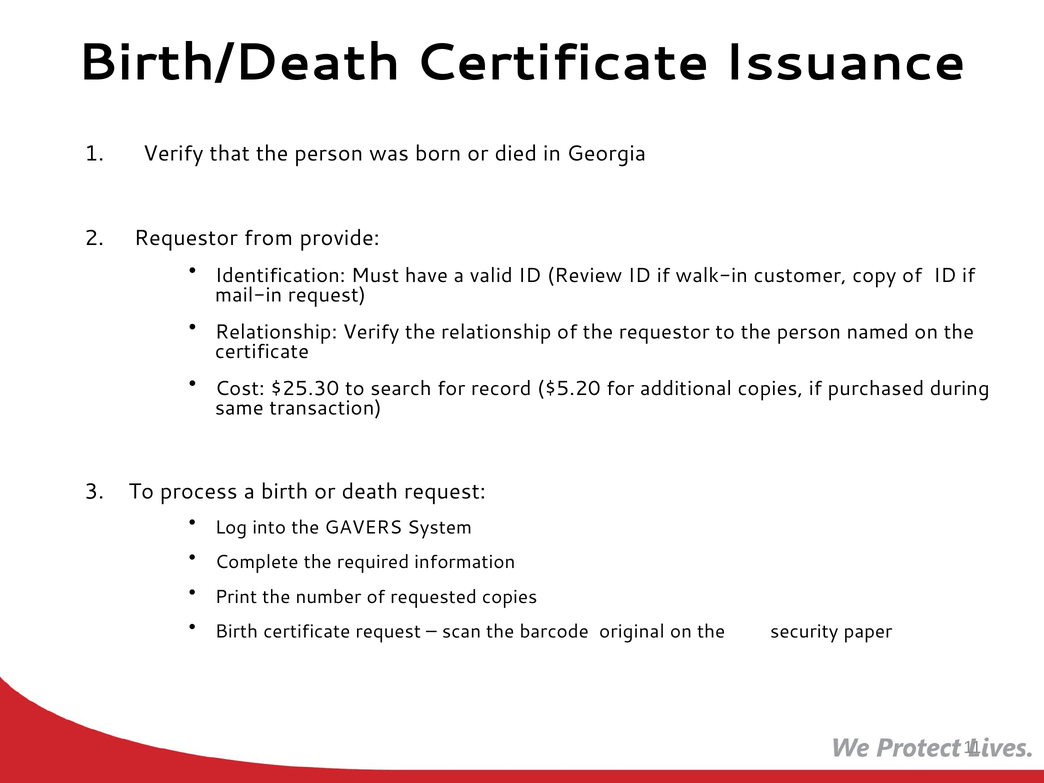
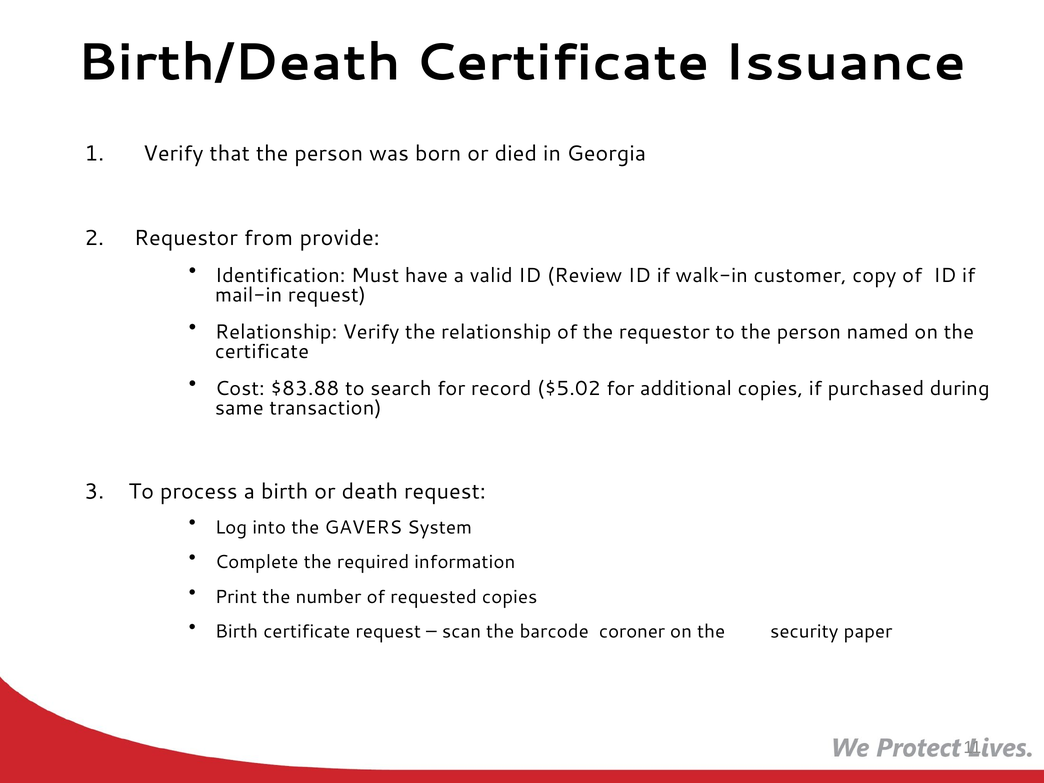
$25.30: $25.30 -> $83.88 (305, 388)
$5.20: $5.20 -> $5.02 (569, 388)
original: original -> coroner (632, 632)
